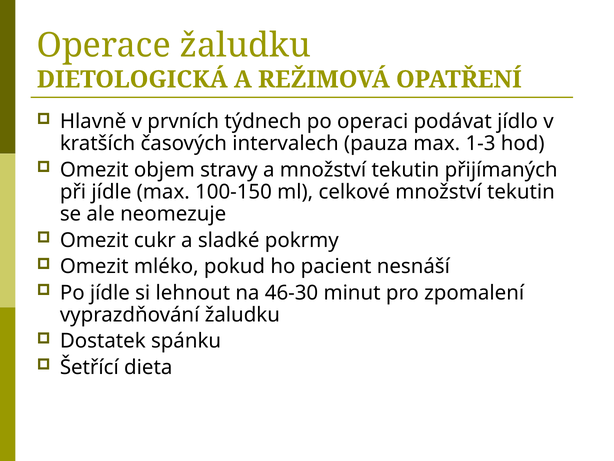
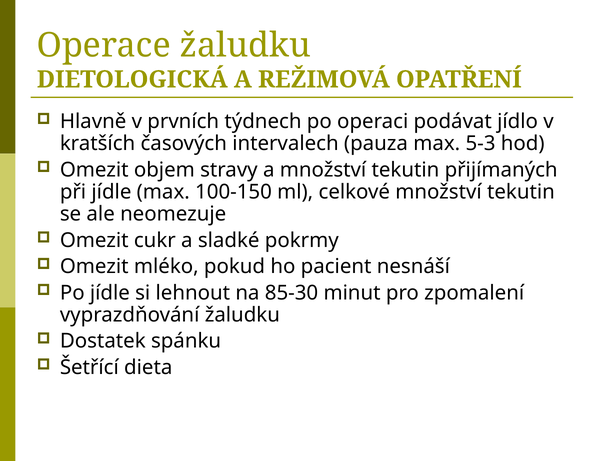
1-3: 1-3 -> 5-3 (481, 144)
46-30: 46-30 -> 85-30 (292, 292)
